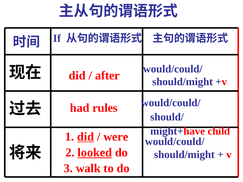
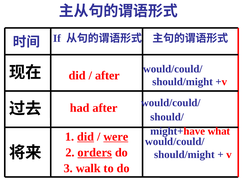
had rules: rules -> after (105, 108)
child: child -> what (219, 131)
were underline: none -> present (116, 137)
looked: looked -> orders (95, 153)
